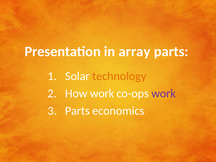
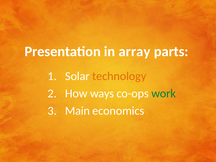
How work: work -> ways (102, 93)
work colour: purple -> green (164, 93)
Parts: Parts -> Main (77, 111)
